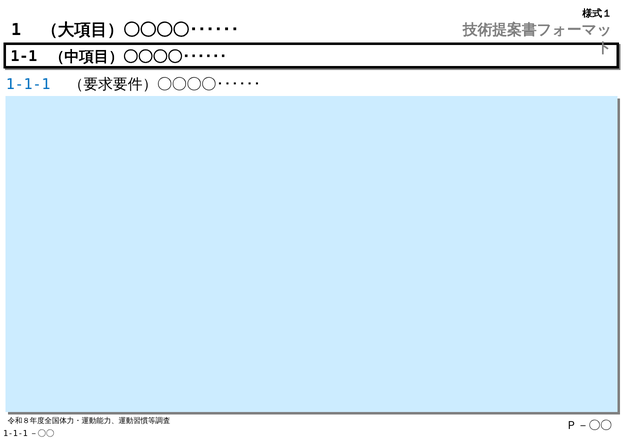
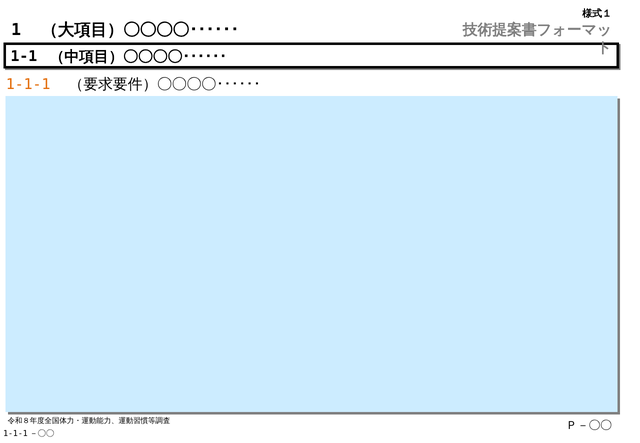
1-1-1 colour: blue -> orange (28, 85)
